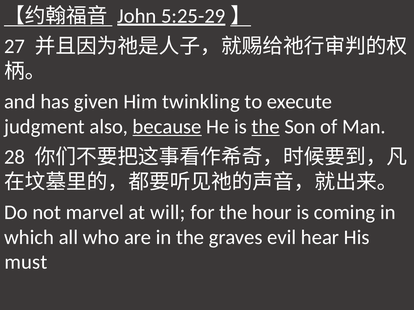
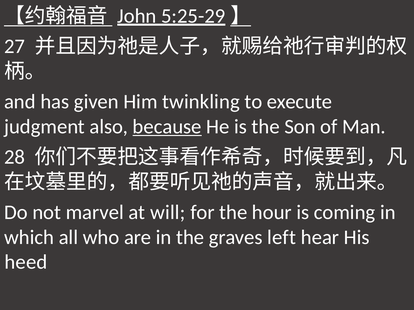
the underline: present -> none (266, 127)
evil: evil -> left (282, 238)
must: must -> heed (26, 263)
